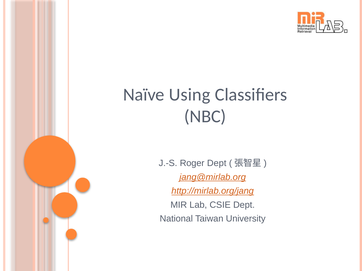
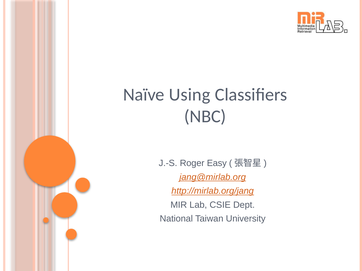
Roger Dept: Dept -> Easy (217, 164)
